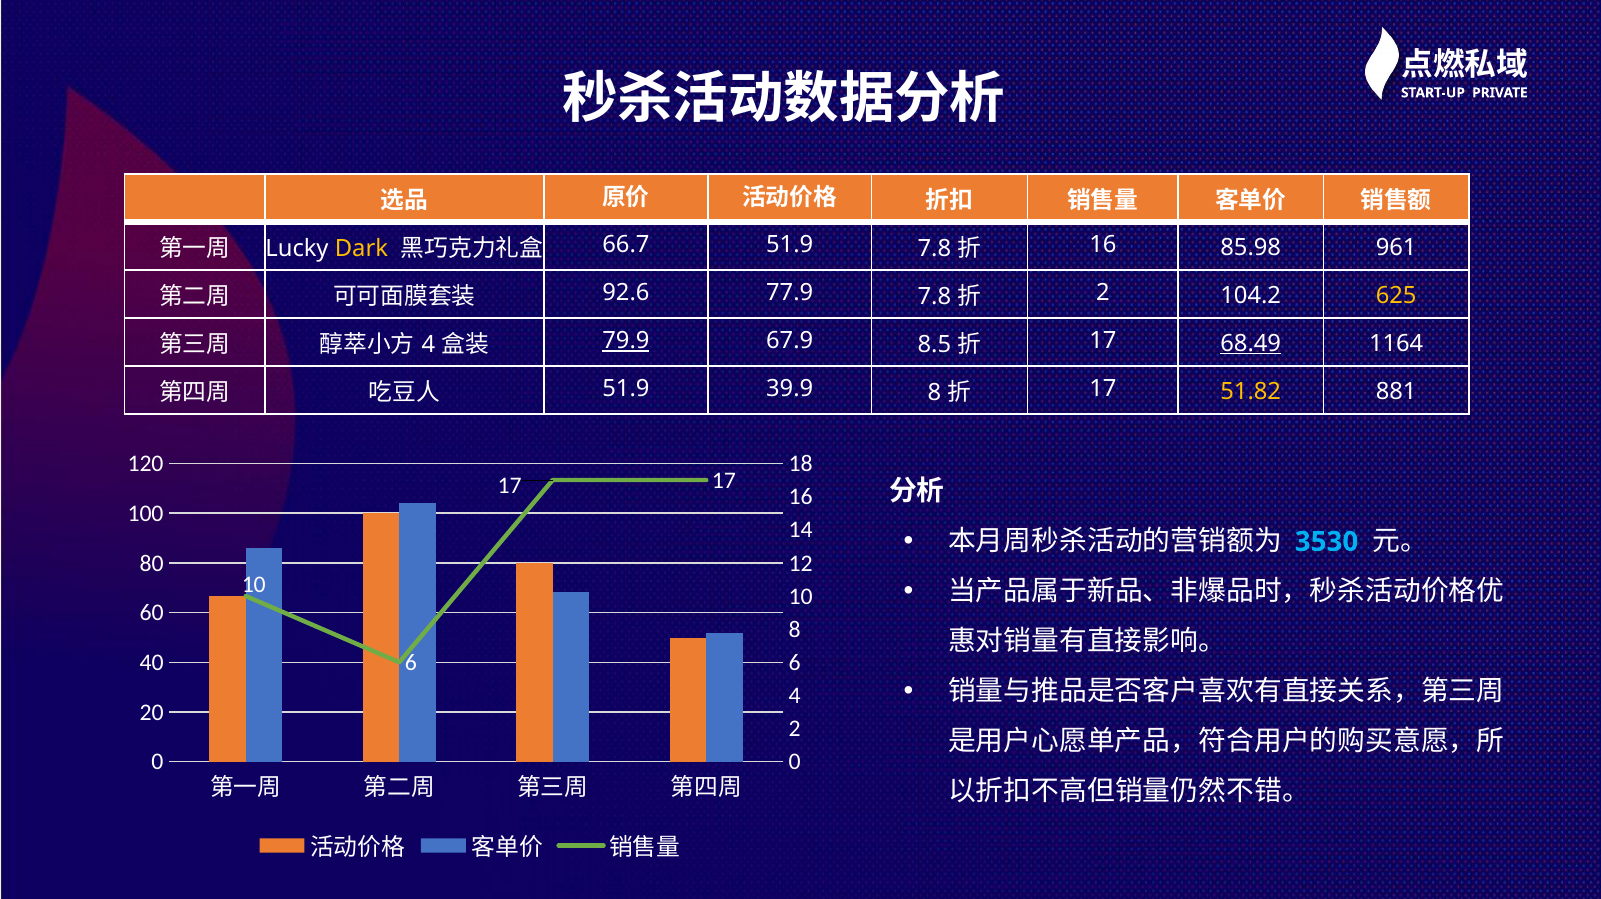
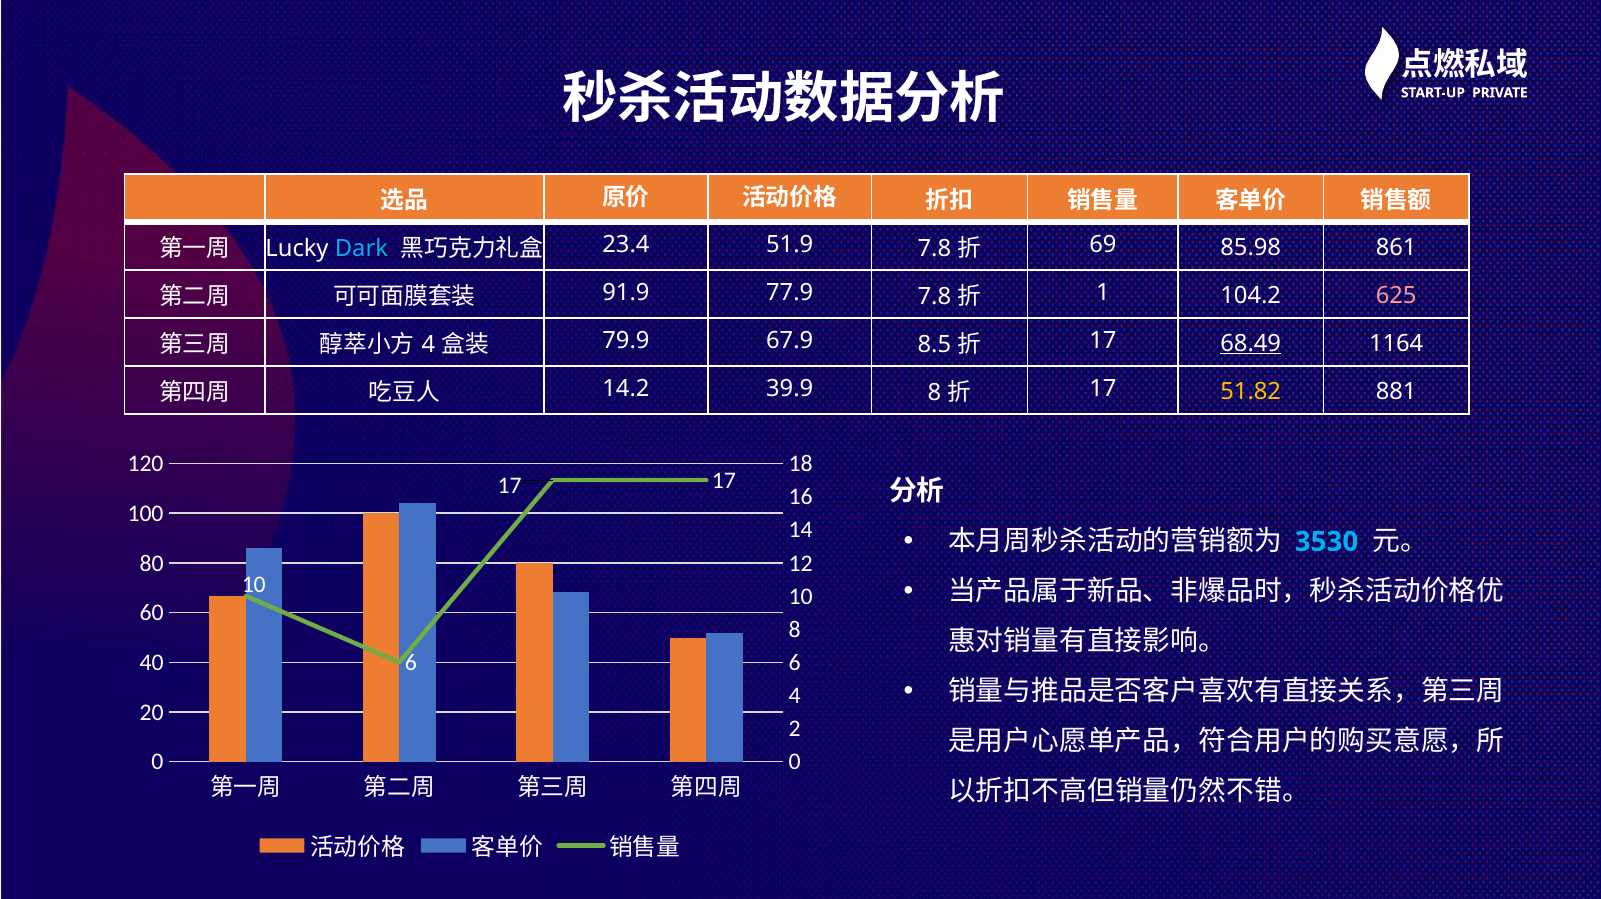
Dark colour: yellow -> light blue (361, 248)
66.7: 66.7 -> 23.4 (626, 245)
16: 16 -> 69 (1103, 245)
961: 961 -> 861 (1396, 247)
92.6: 92.6 -> 91.9 (626, 293)
2: 2 -> 1 (1103, 293)
625 colour: yellow -> pink (1396, 295)
79.9 underline: present -> none (626, 341)
51.9: 51.9 -> 14.2 (626, 389)
